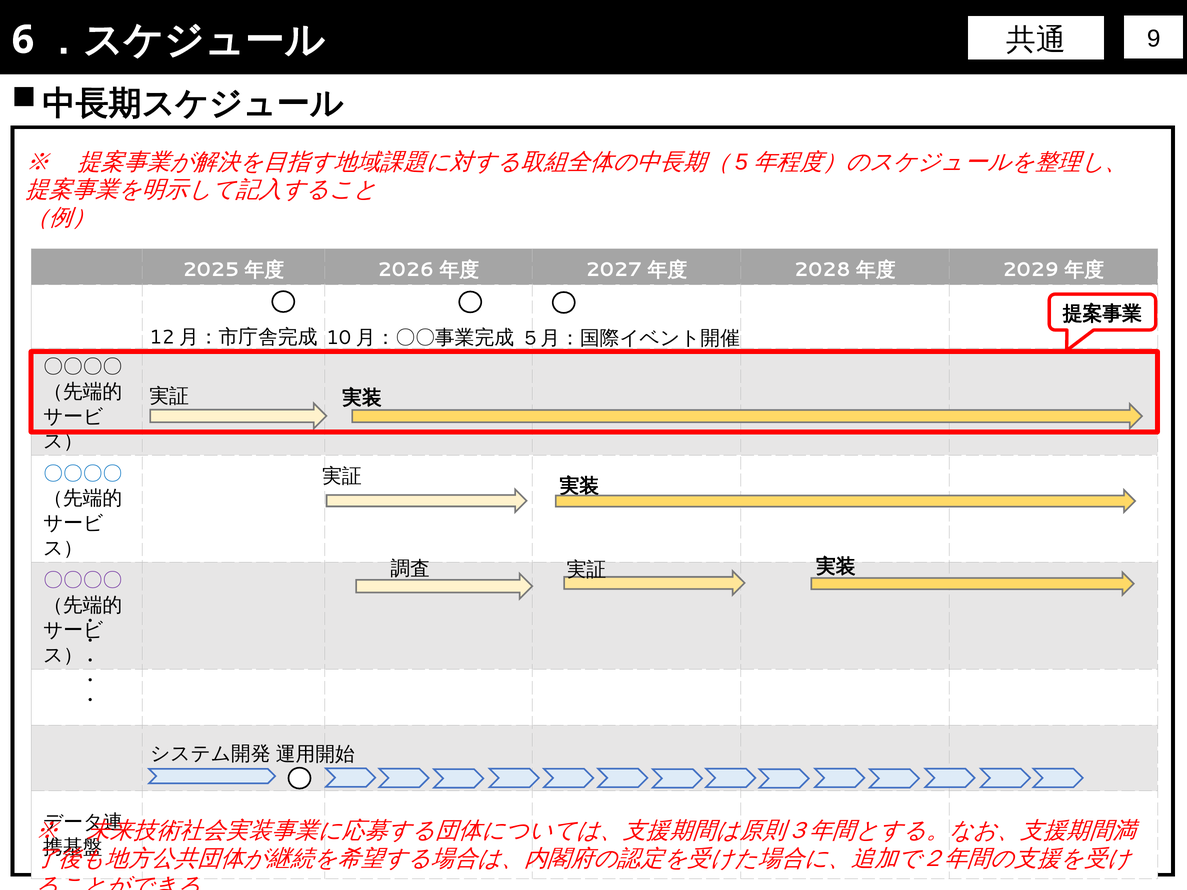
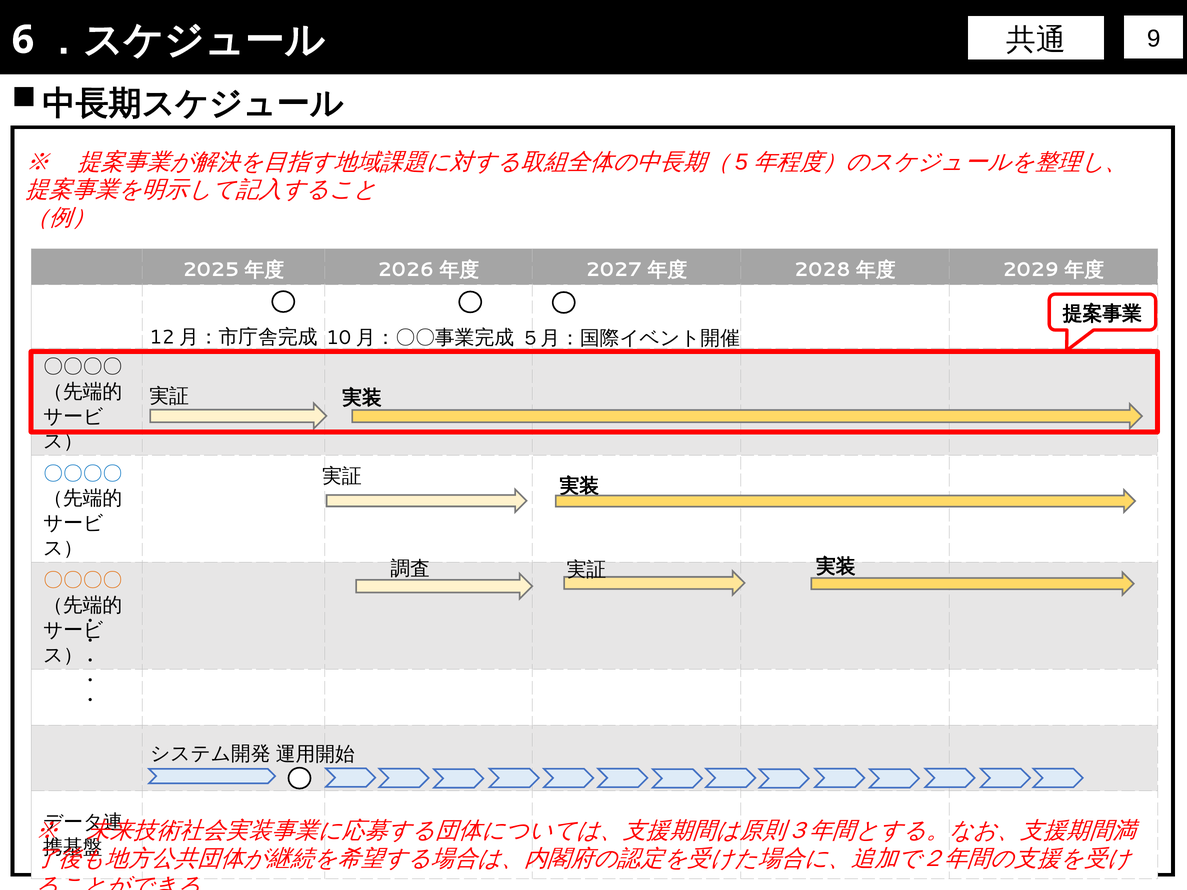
〇〇〇〇 colour: purple -> orange (83, 581)
